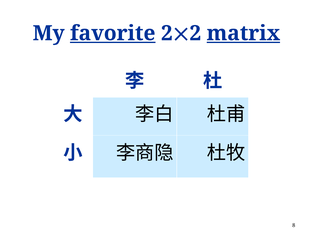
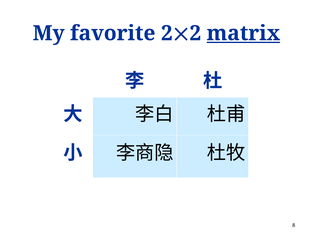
favorite underline: present -> none (113, 33)
